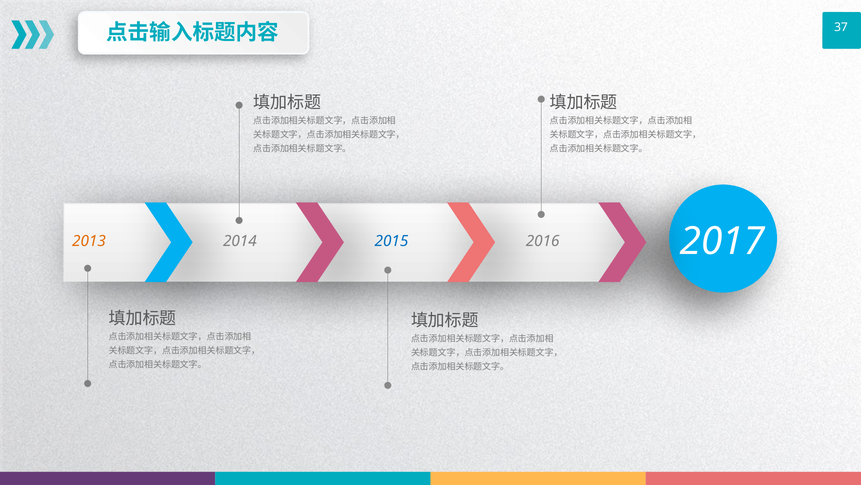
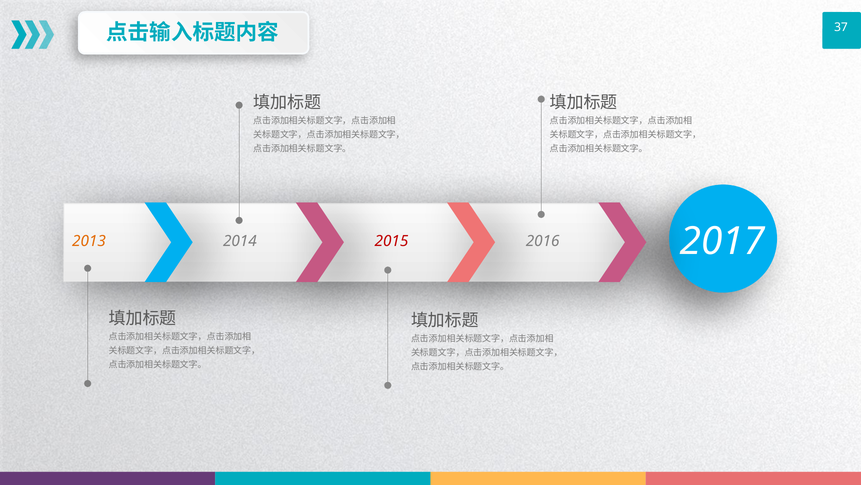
2015 colour: blue -> red (391, 241)
